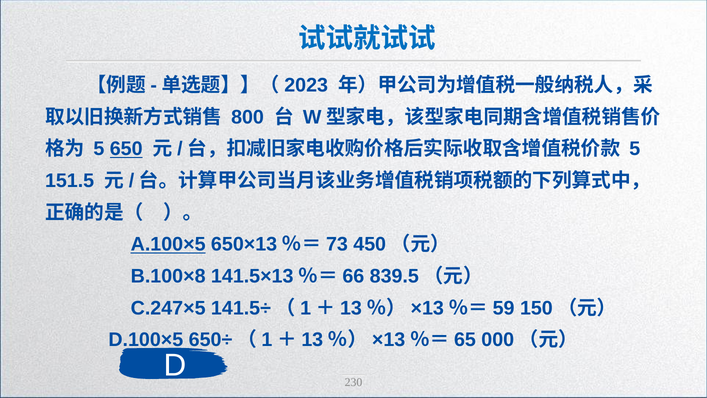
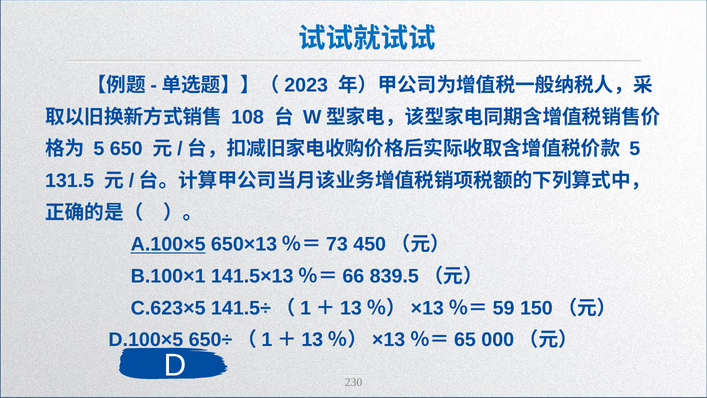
800: 800 -> 108 (248, 117)
650 underline: present -> none (126, 149)
151.5: 151.5 -> 131.5 (70, 181)
B.100×8: B.100×8 -> B.100×1 (168, 276)
C.247×5: C.247×5 -> C.623×5 (168, 308)
